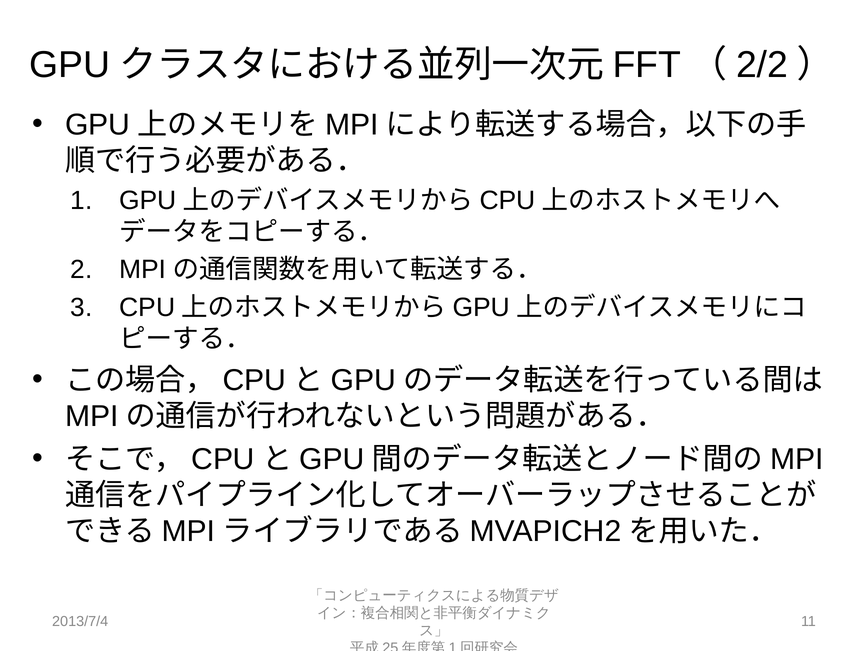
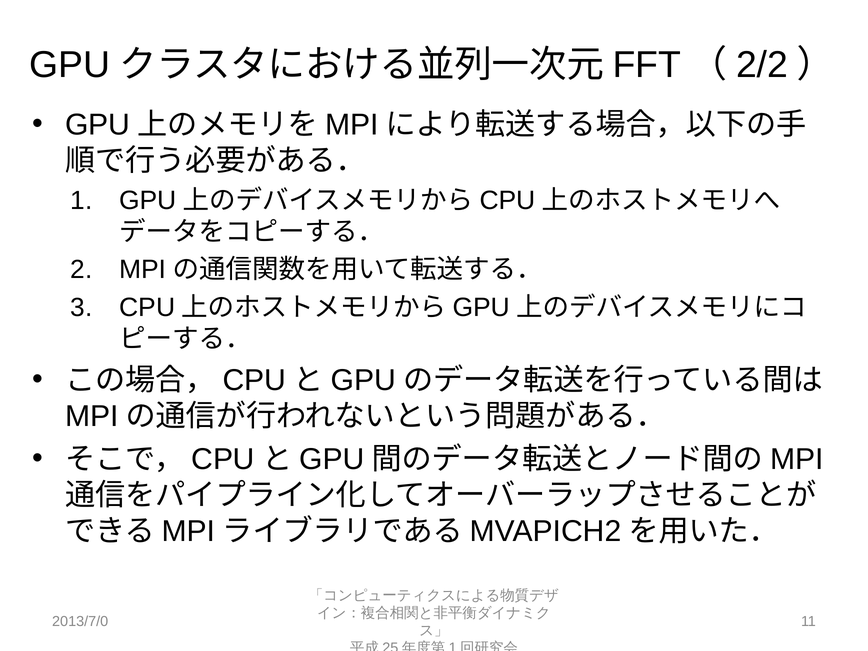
2013/7/4: 2013/7/4 -> 2013/7/0 (80, 622)
